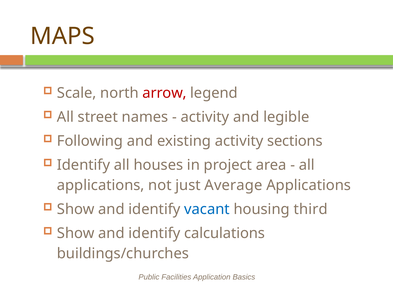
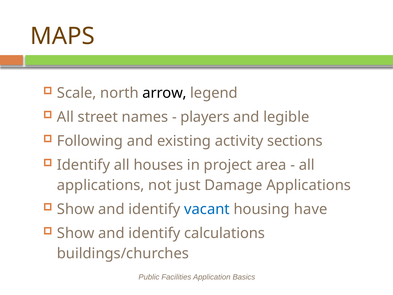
arrow colour: red -> black (165, 93)
activity: activity -> players (205, 117)
Average: Average -> Damage (234, 185)
third: third -> have (311, 209)
